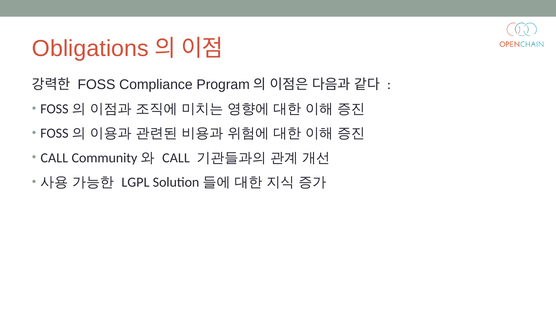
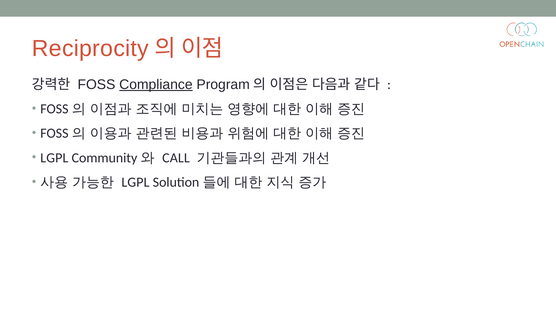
Obligations: Obligations -> Reciprocity (90, 49)
Compliance underline: none -> present (156, 84)
CALL: CALL -> LGPL (54, 158)
